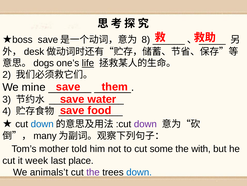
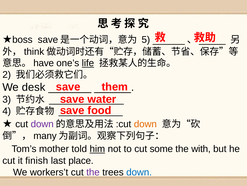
8: 8 -> 5 (146, 40)
desk: desk -> think (34, 51)
dogs: dogs -> have (44, 63)
mine: mine -> desk (34, 87)
down colour: blue -> purple (42, 124)
down colour: purple -> orange (145, 124)
him underline: none -> present (97, 148)
week: week -> finish (37, 160)
animals’t: animals’t -> workers’t (49, 172)
